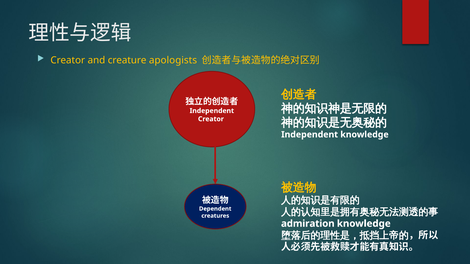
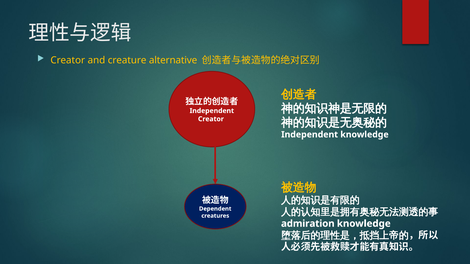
apologists: apologists -> alternative (173, 60)
